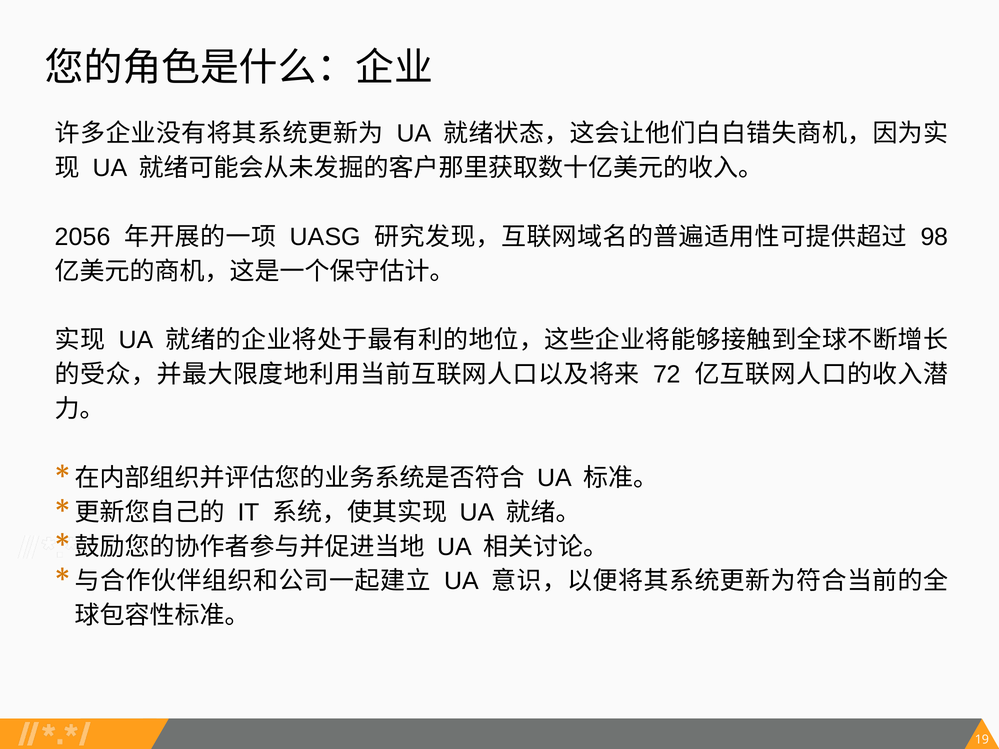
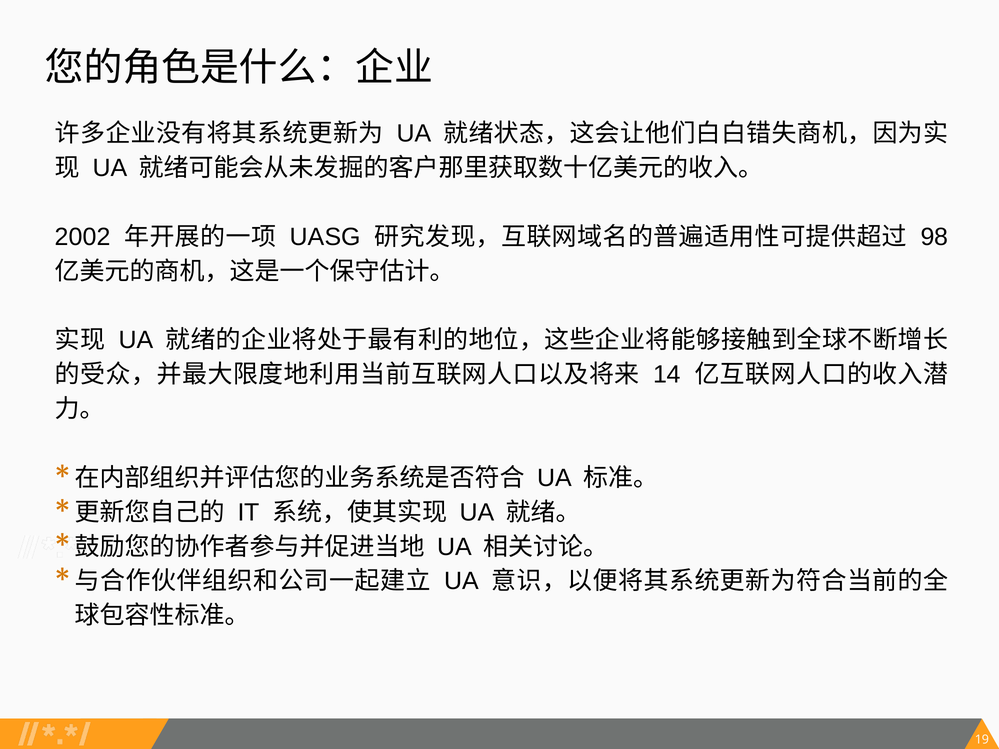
2056: 2056 -> 2002 (83, 237)
72: 72 -> 14 (667, 375)
